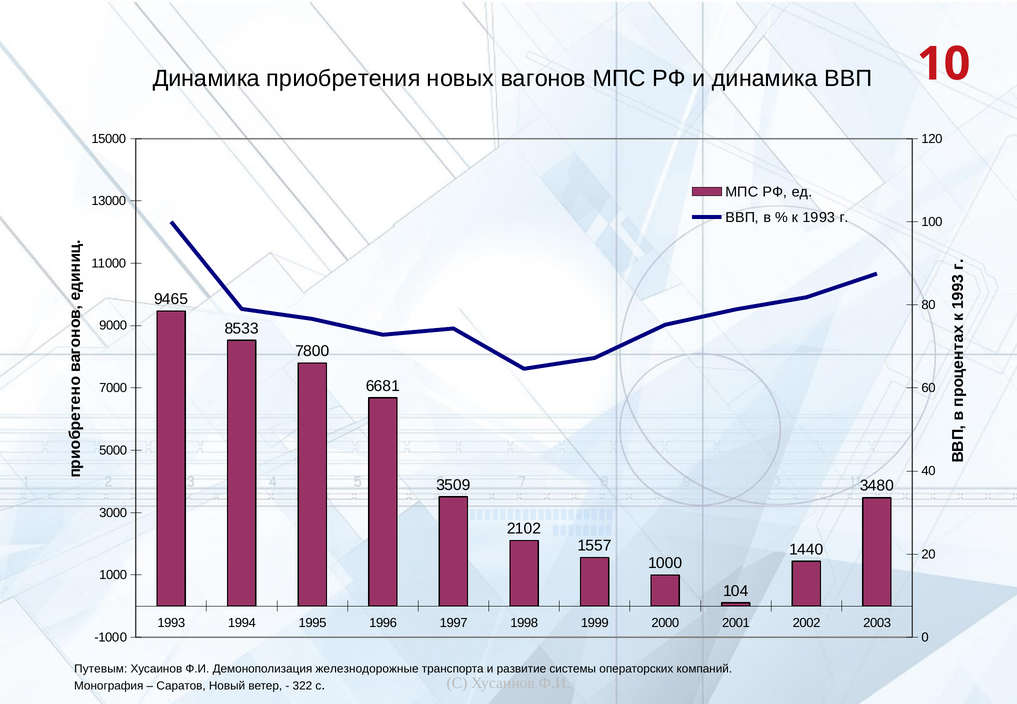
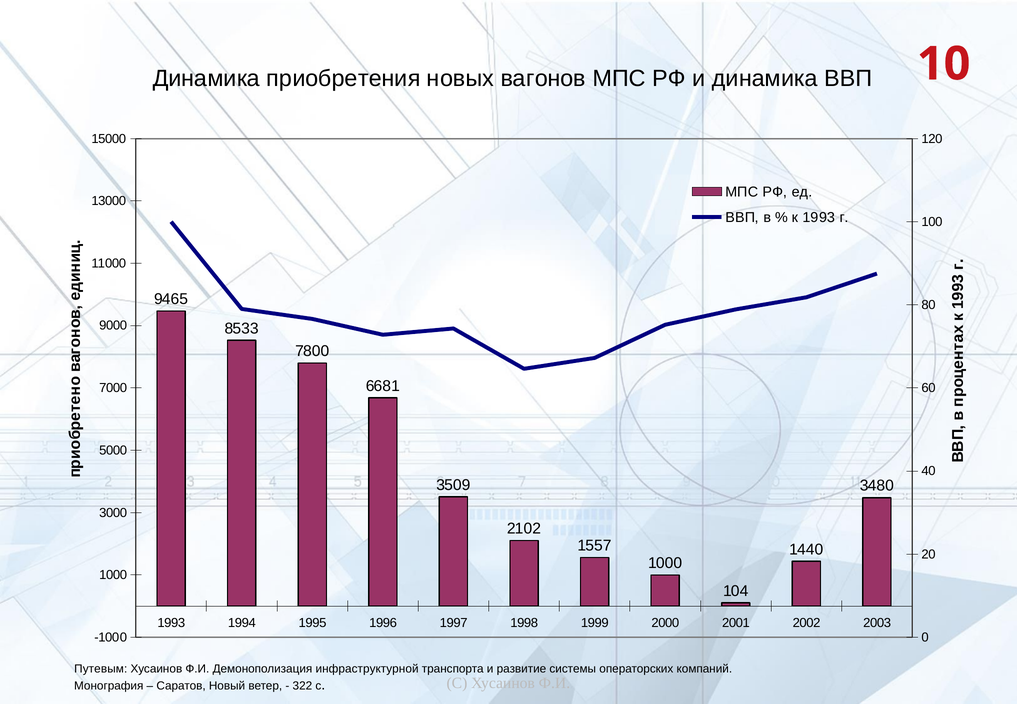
железнодорожные: железнодорожные -> инфраструктурной (367, 669)
